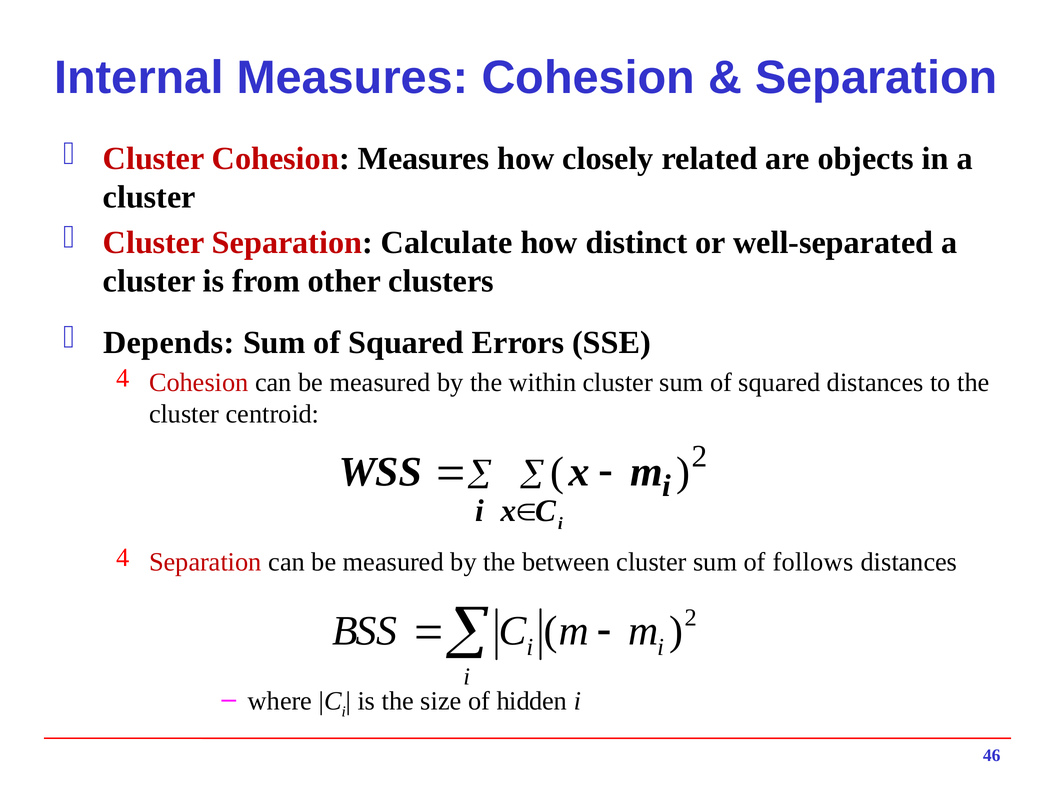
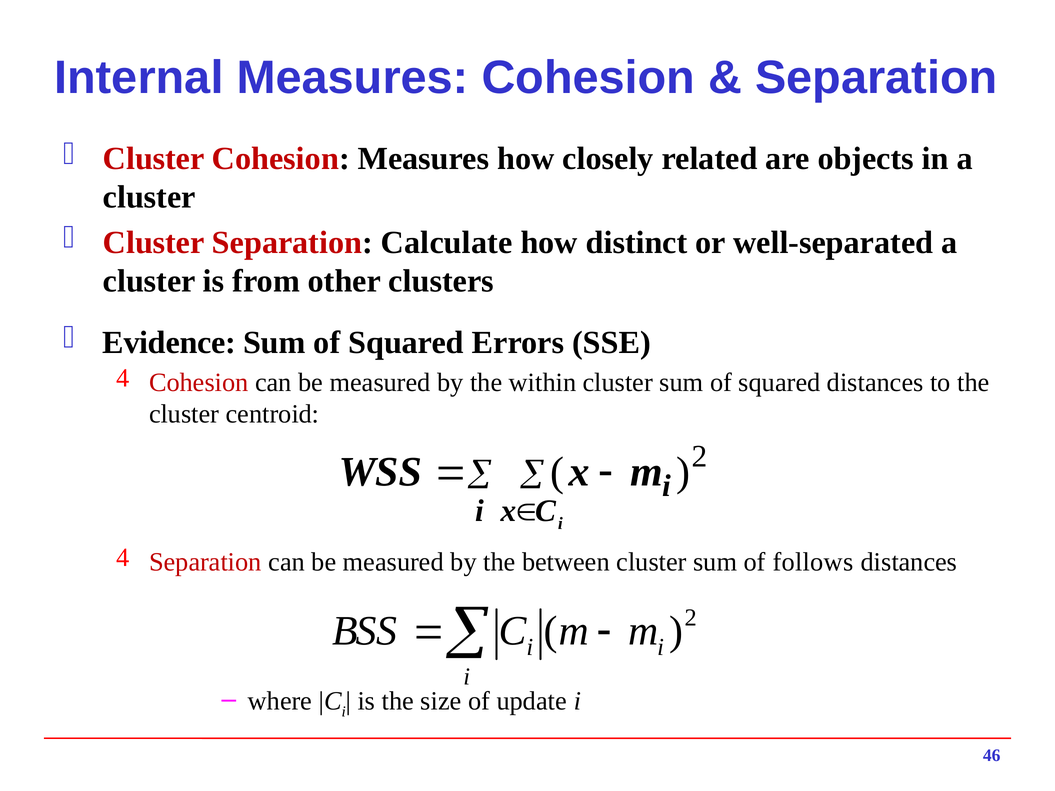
Depends: Depends -> Evidence (169, 343)
hidden: hidden -> update (532, 702)
